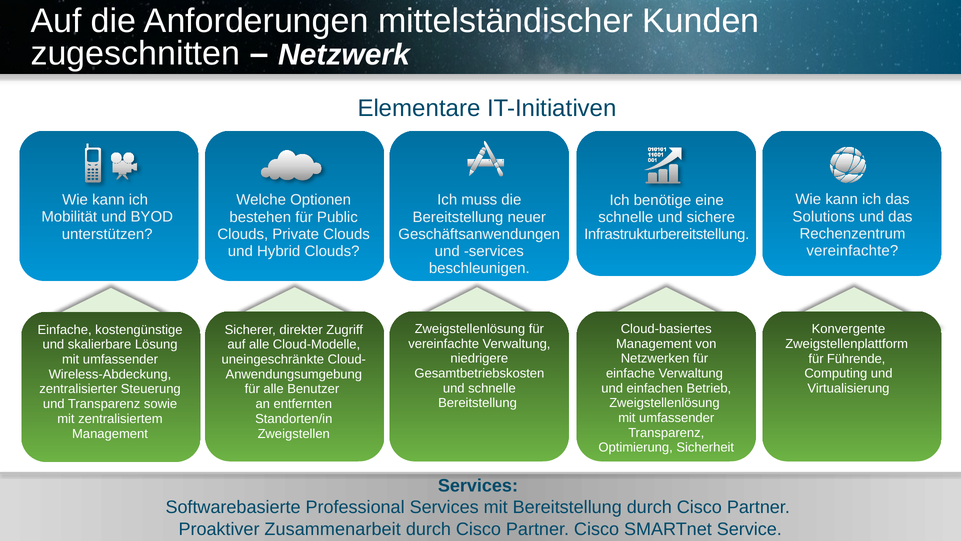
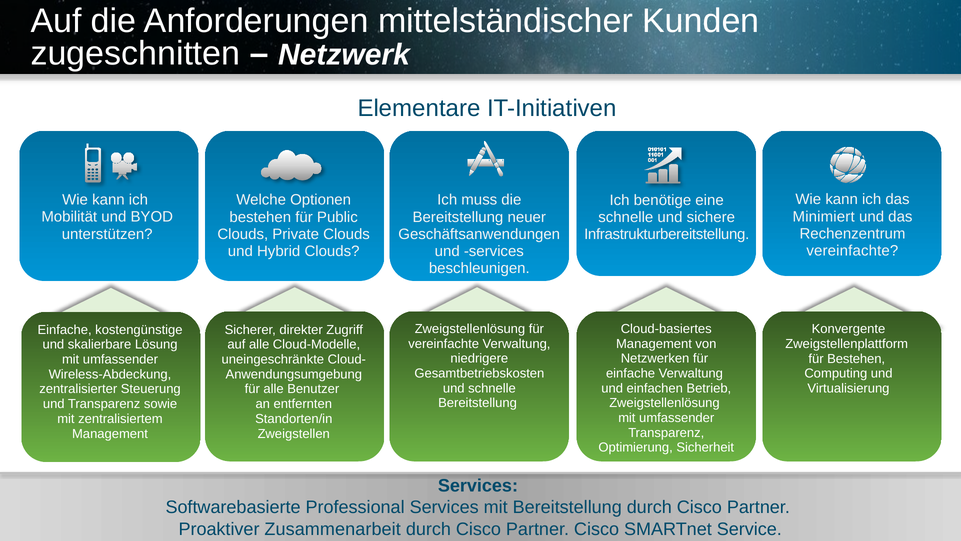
Solutions: Solutions -> Minimiert (824, 216)
für Führende: Führende -> Bestehen (856, 359)
